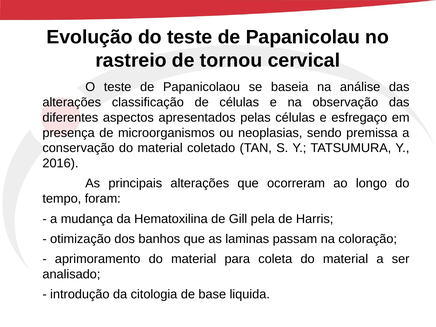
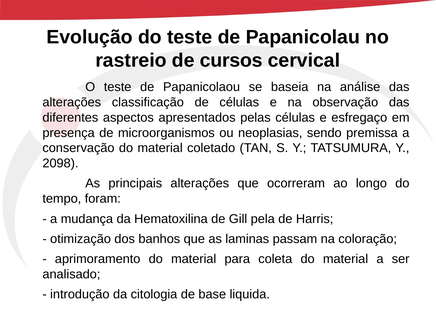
tornou: tornou -> cursos (231, 61)
2016: 2016 -> 2098 (60, 163)
